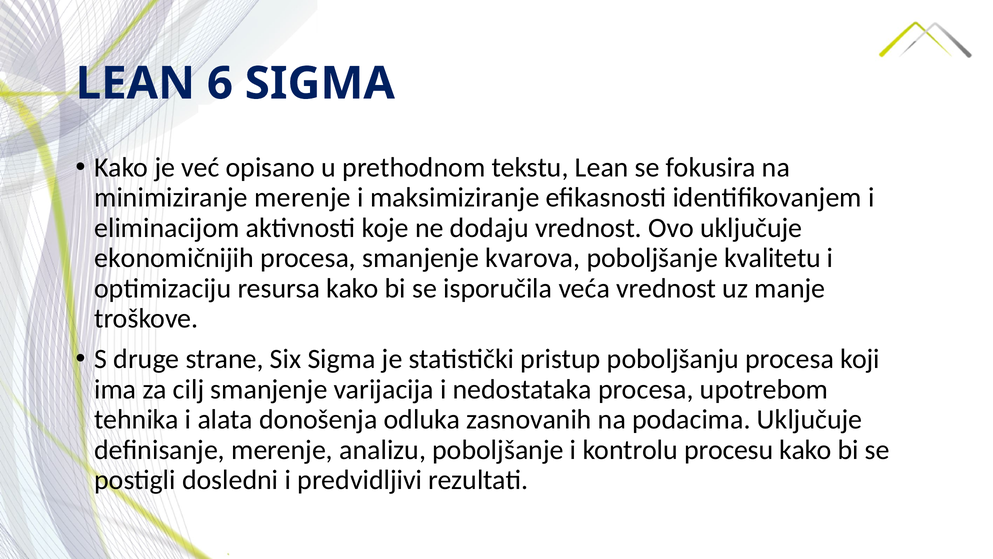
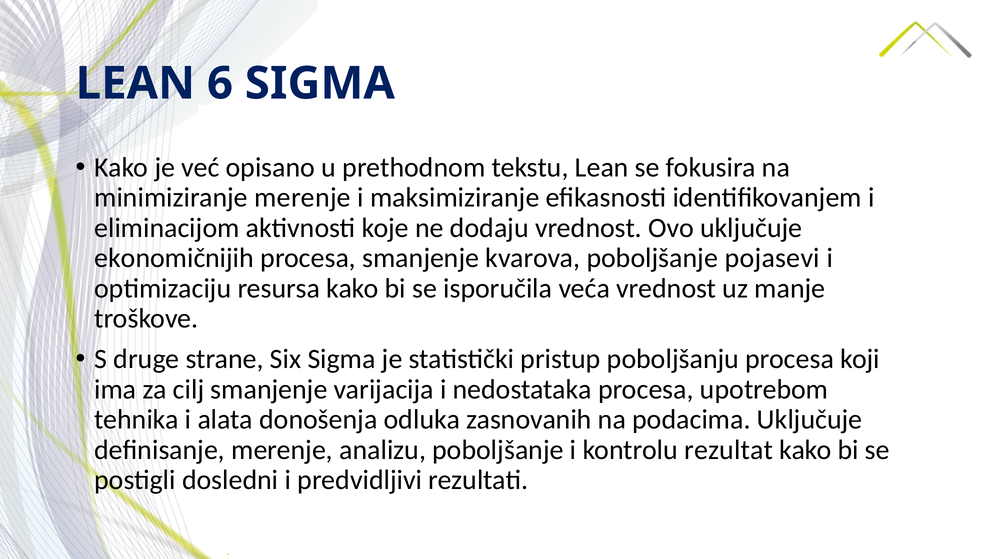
kvalitetu: kvalitetu -> pojasevi (772, 258)
procesu: procesu -> rezultat (729, 449)
